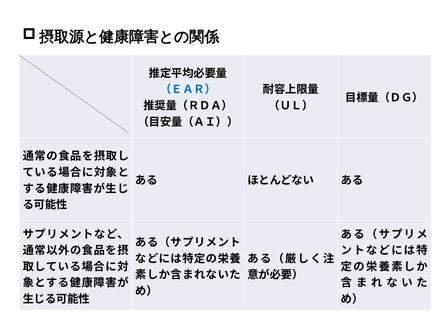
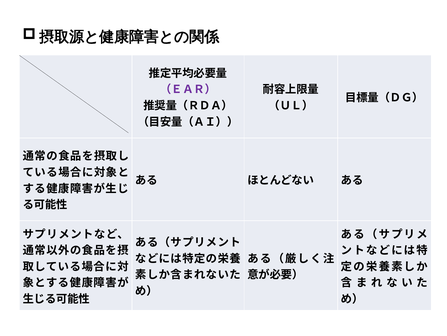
（ＥＡＲ） colour: blue -> purple (188, 89)
